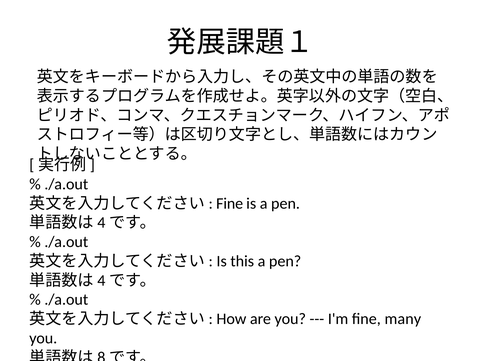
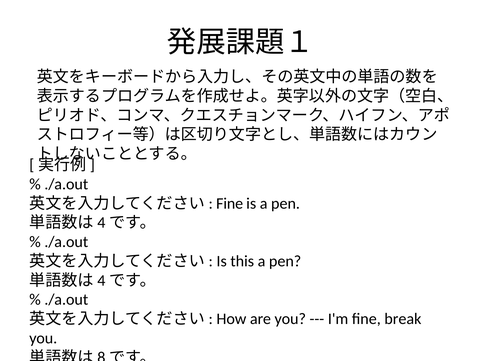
many: many -> break (403, 319)
